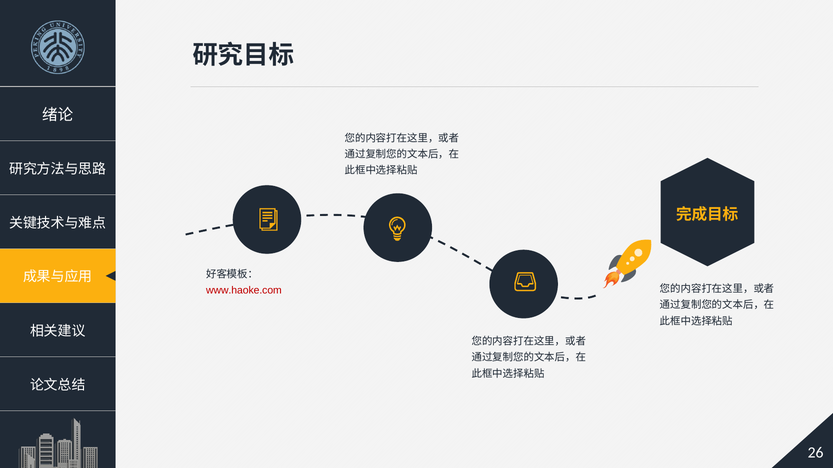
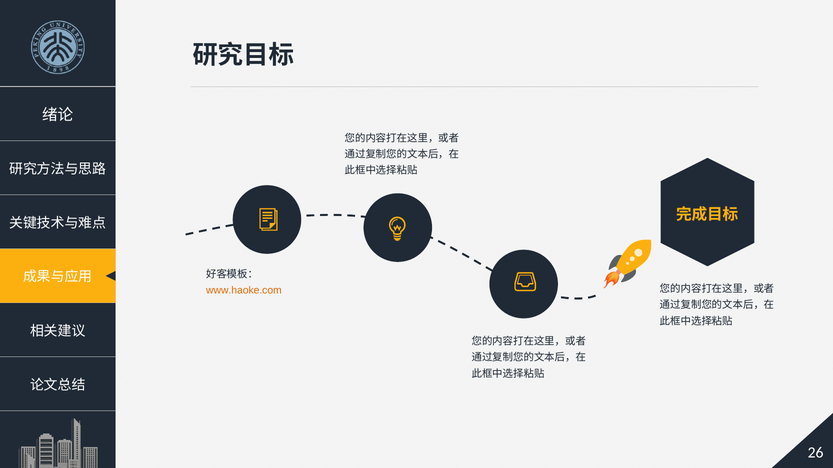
www.haoke.com colour: red -> orange (244, 291)
